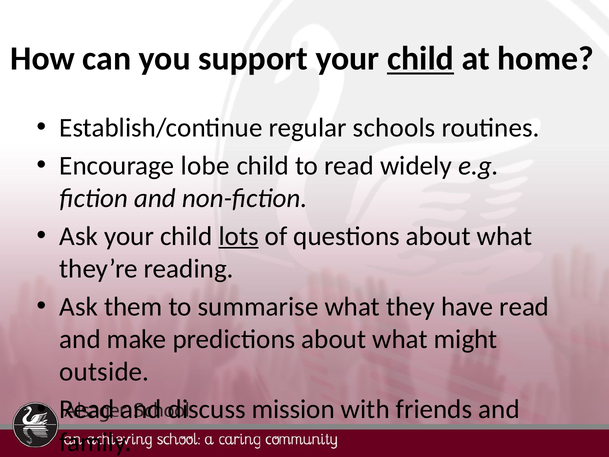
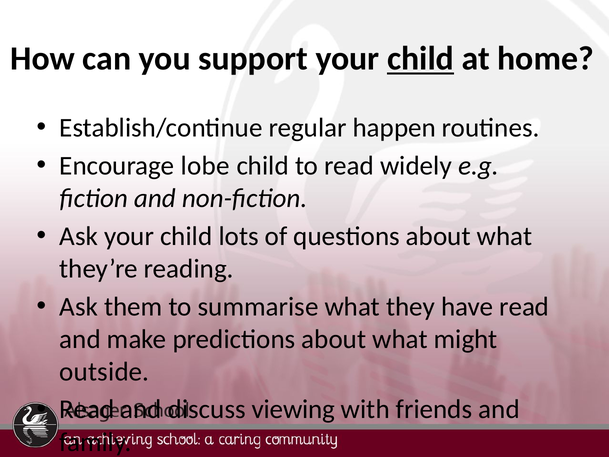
schools: schools -> happen (394, 128)
lots underline: present -> none (239, 236)
mission: mission -> viewing (293, 409)
